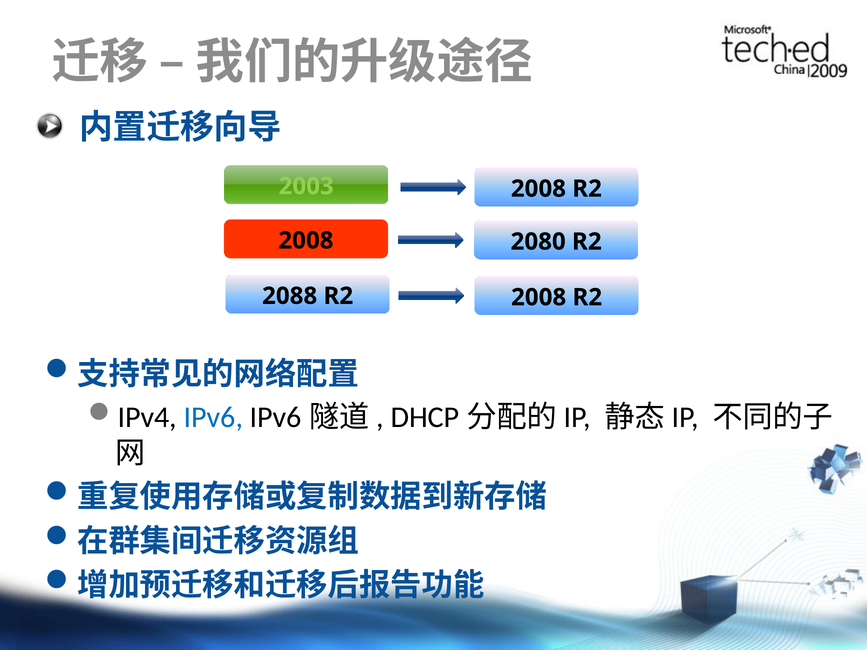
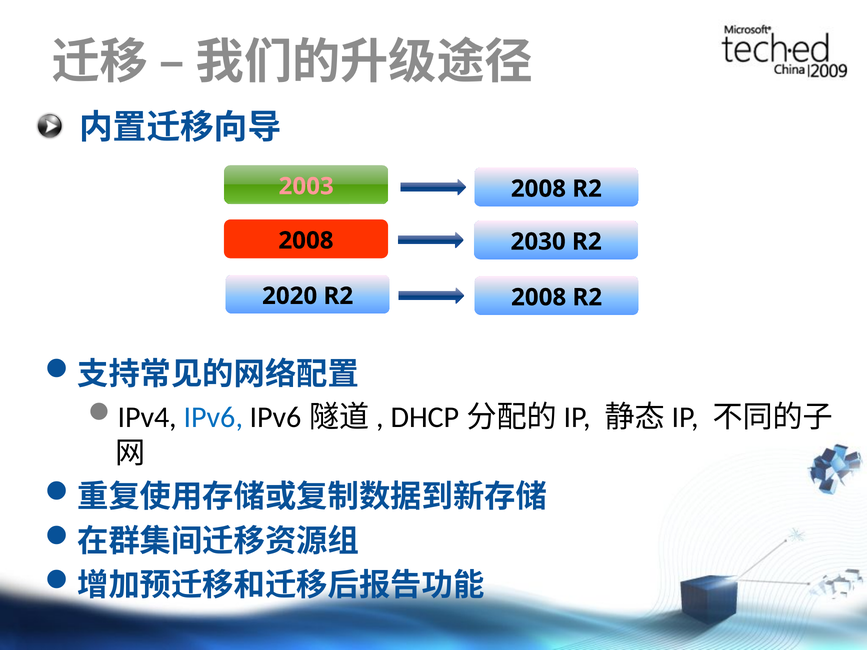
2003 colour: light green -> pink (306, 186)
2080: 2080 -> 2030 (538, 242)
2088: 2088 -> 2020 (290, 296)
